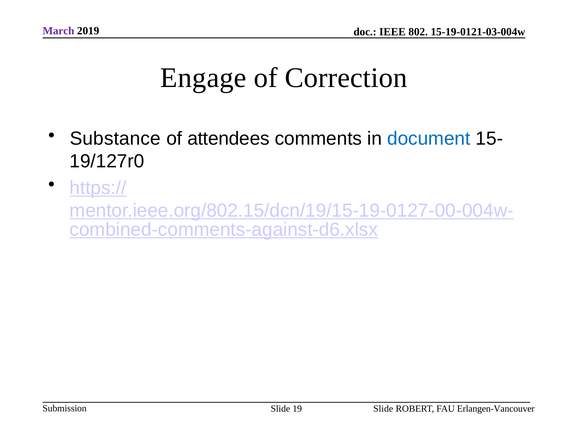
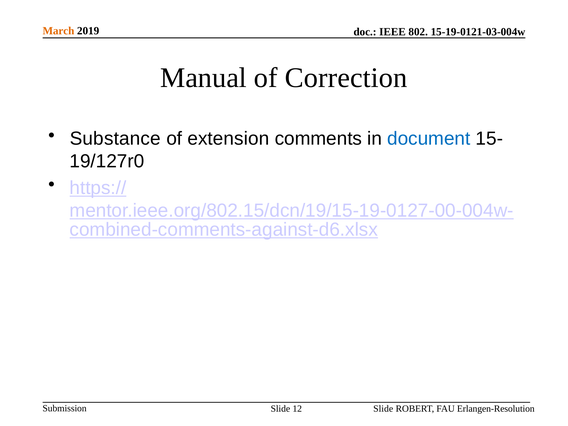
March colour: purple -> orange (58, 31)
Engage: Engage -> Manual (203, 78)
attendees: attendees -> extension (228, 139)
19: 19 -> 12 (297, 409)
Erlangen-Vancouver: Erlangen-Vancouver -> Erlangen-Resolution (496, 409)
